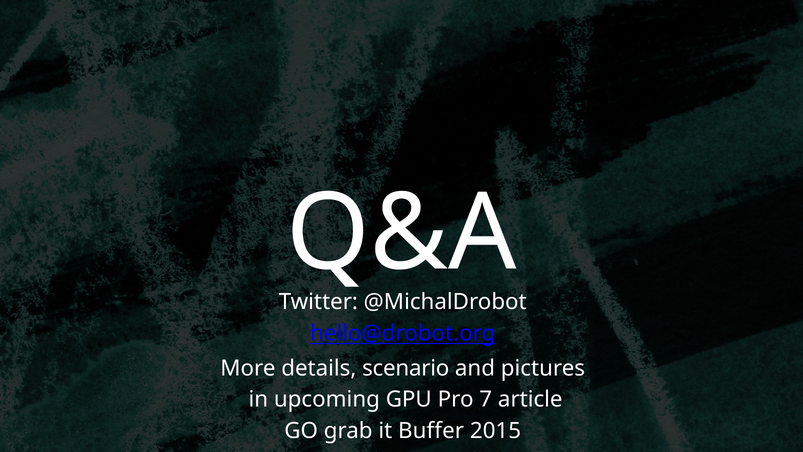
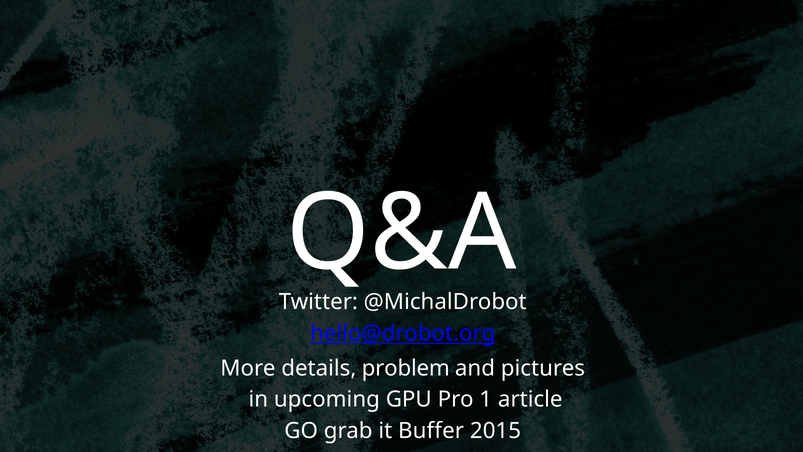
scenario: scenario -> problem (406, 368)
7: 7 -> 1 (486, 399)
